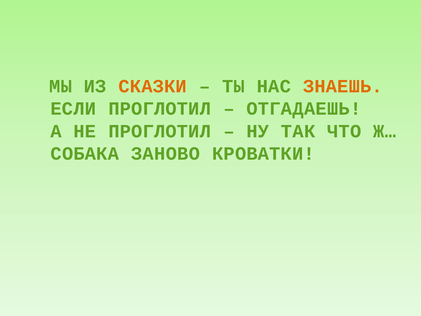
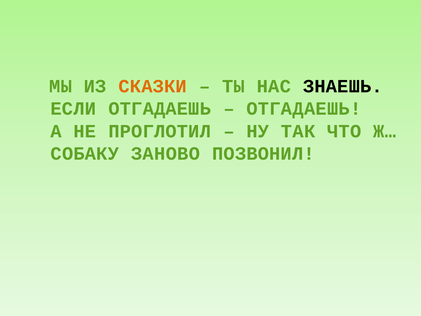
ЗНАЕШЬ colour: orange -> black (343, 86)
ЕСЛИ ПРОГЛОТИЛ: ПРОГЛОТИЛ -> ОТГАДАЕШЬ (160, 109)
СОБАКА: СОБАКА -> СОБАКУ (85, 154)
КРОВАТКИ: КРОВАТКИ -> ПОЗВОНИЛ (263, 154)
